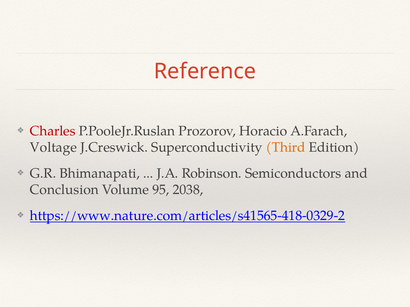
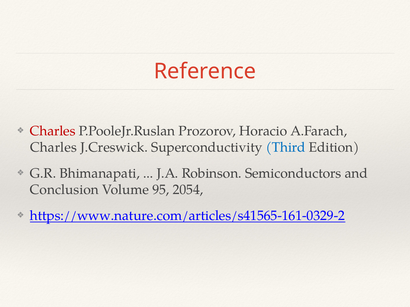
Voltage: Voltage -> Charles (53, 148)
Third colour: orange -> blue (286, 148)
2038: 2038 -> 2054 (188, 190)
https://www.nature.com/articles/s41565-418-0329-2: https://www.nature.com/articles/s41565-418-0329-2 -> https://www.nature.com/articles/s41565-161-0329-2 (187, 216)
